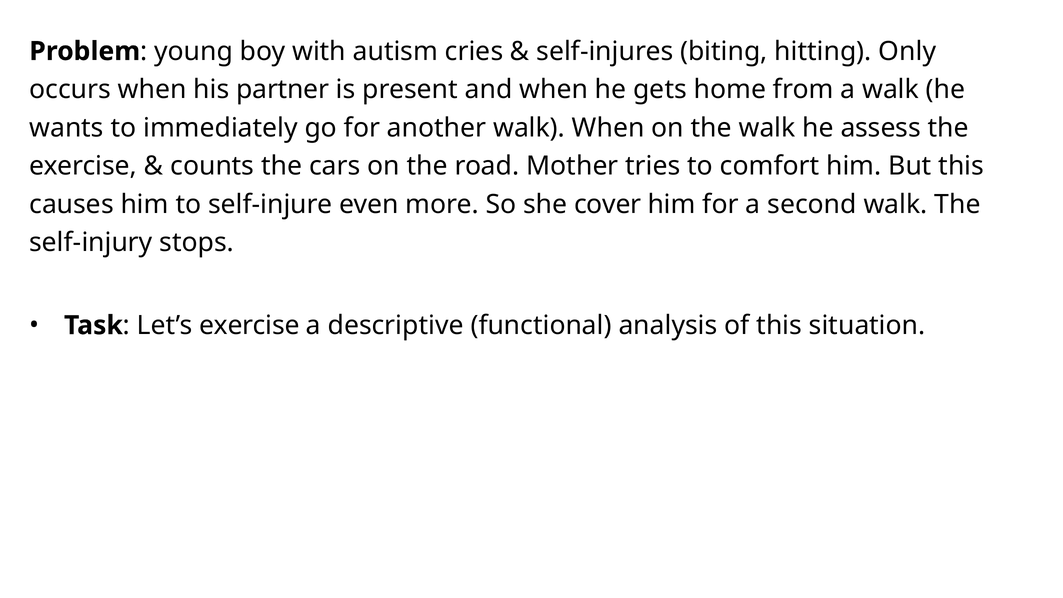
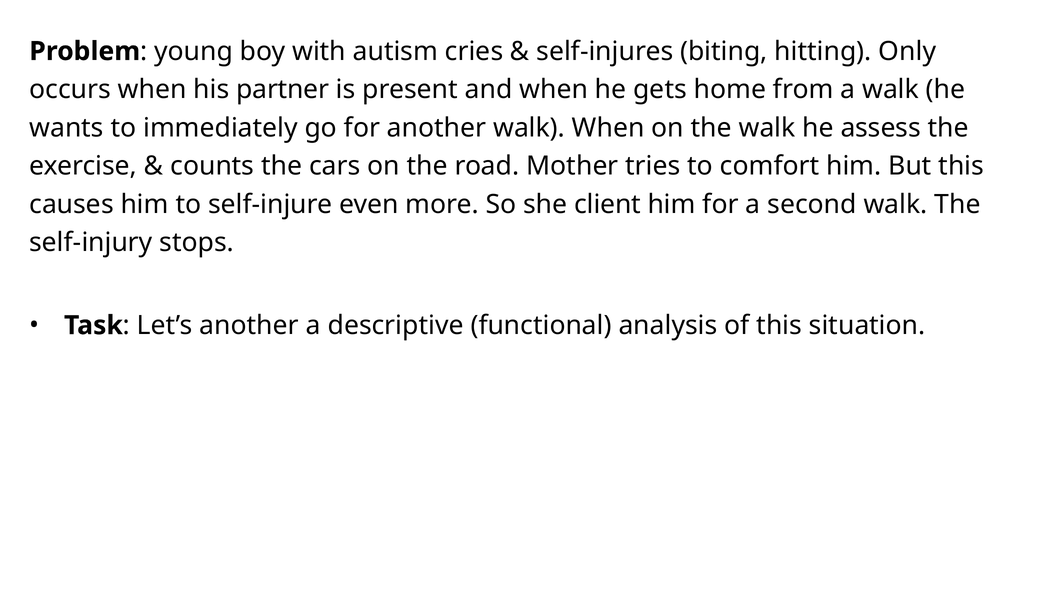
cover: cover -> client (608, 204)
Let’s exercise: exercise -> another (249, 325)
